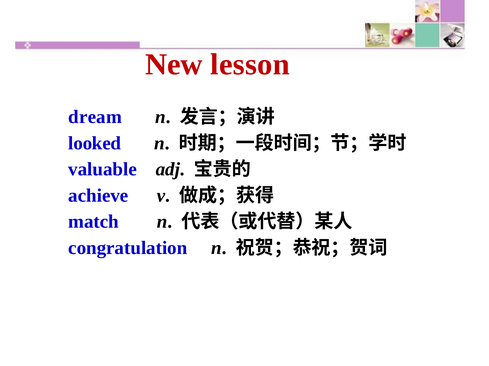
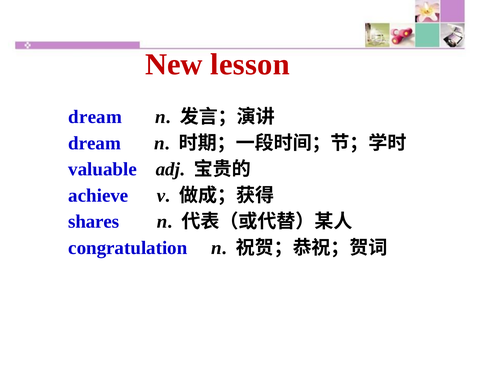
looked: looked -> dream (95, 143)
match: match -> shares (94, 222)
